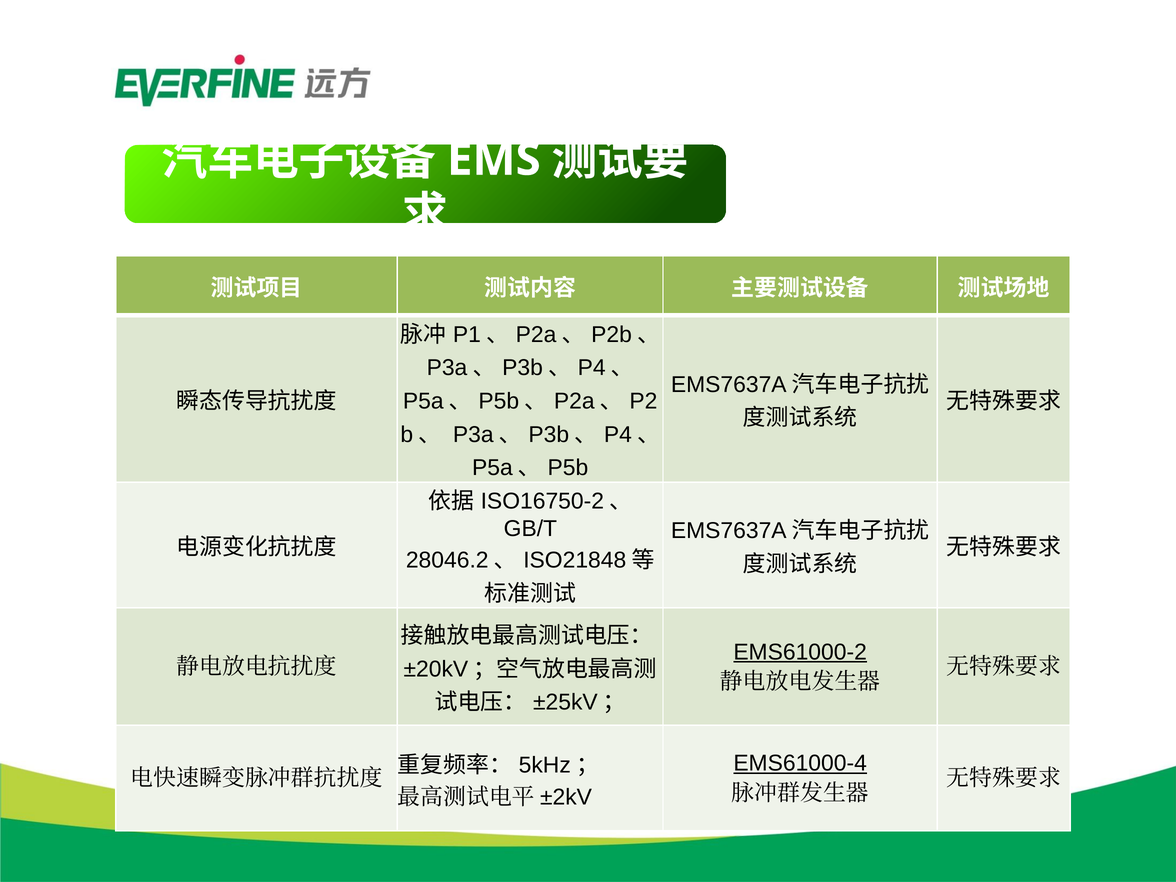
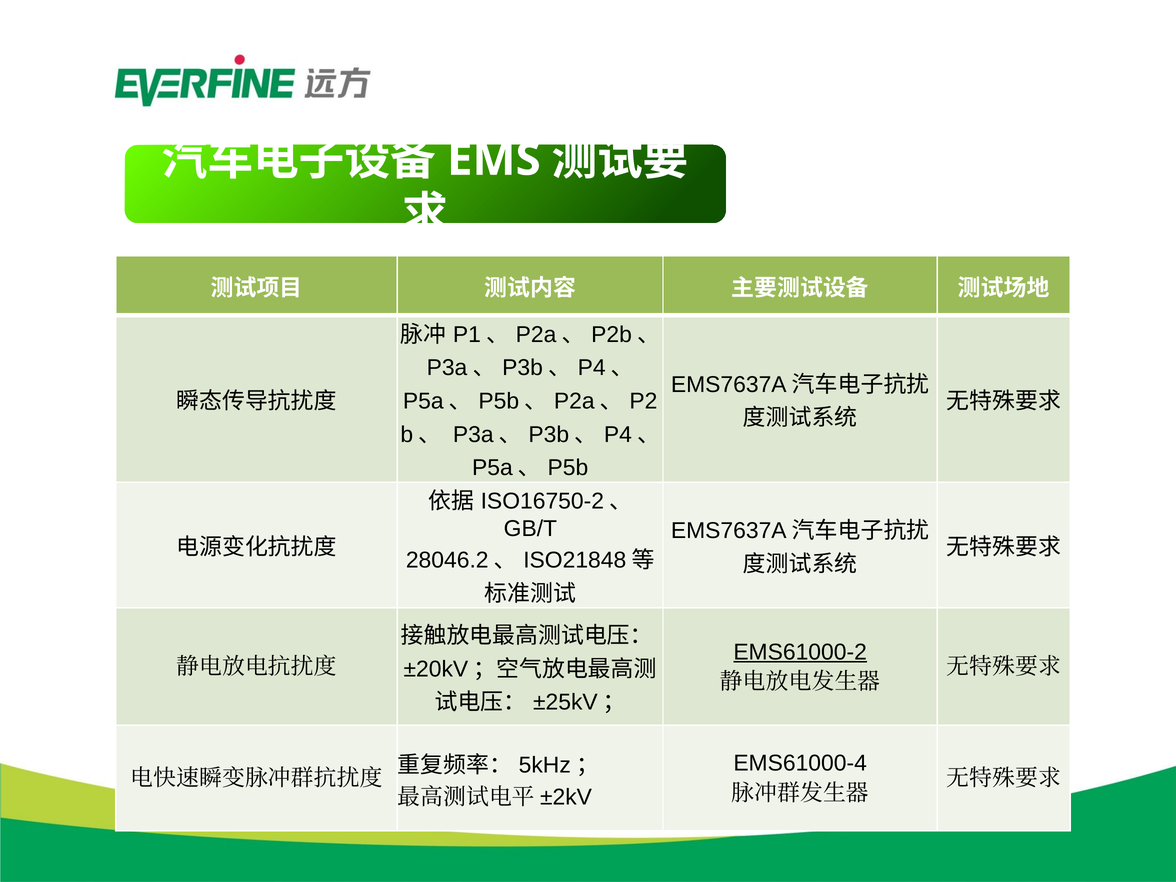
EMS61000-4 underline: present -> none (800, 763)
